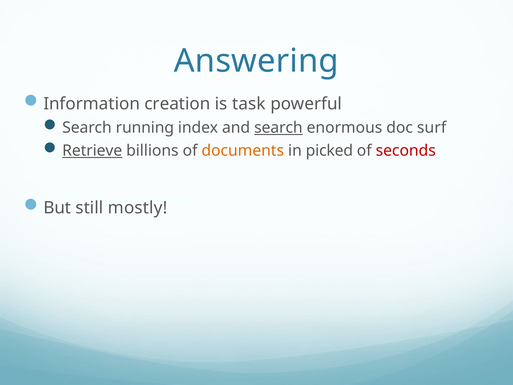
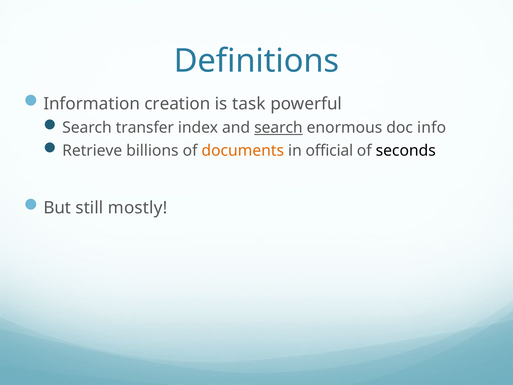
Answering: Answering -> Definitions (256, 61)
running: running -> transfer (145, 128)
surf: surf -> info (432, 128)
Retrieve underline: present -> none (92, 151)
picked: picked -> official (329, 151)
seconds colour: red -> black (406, 151)
